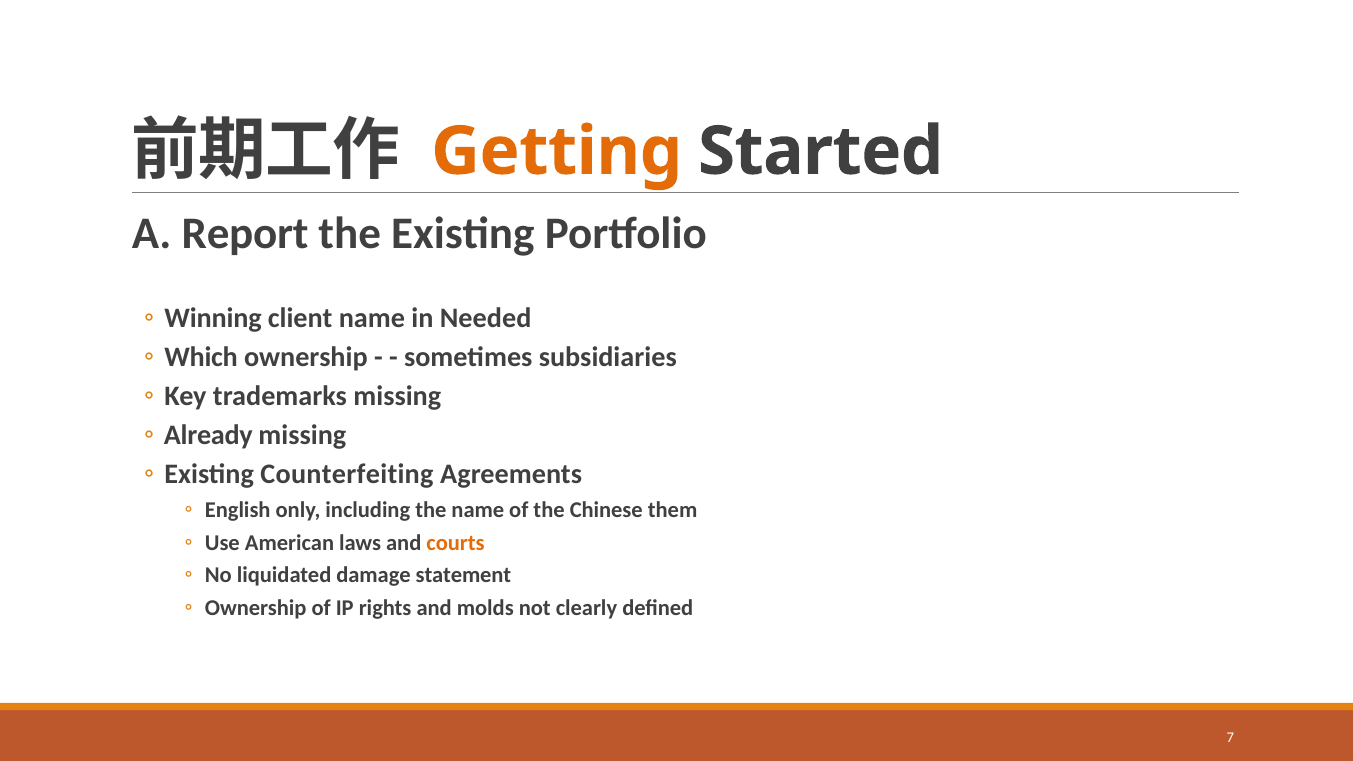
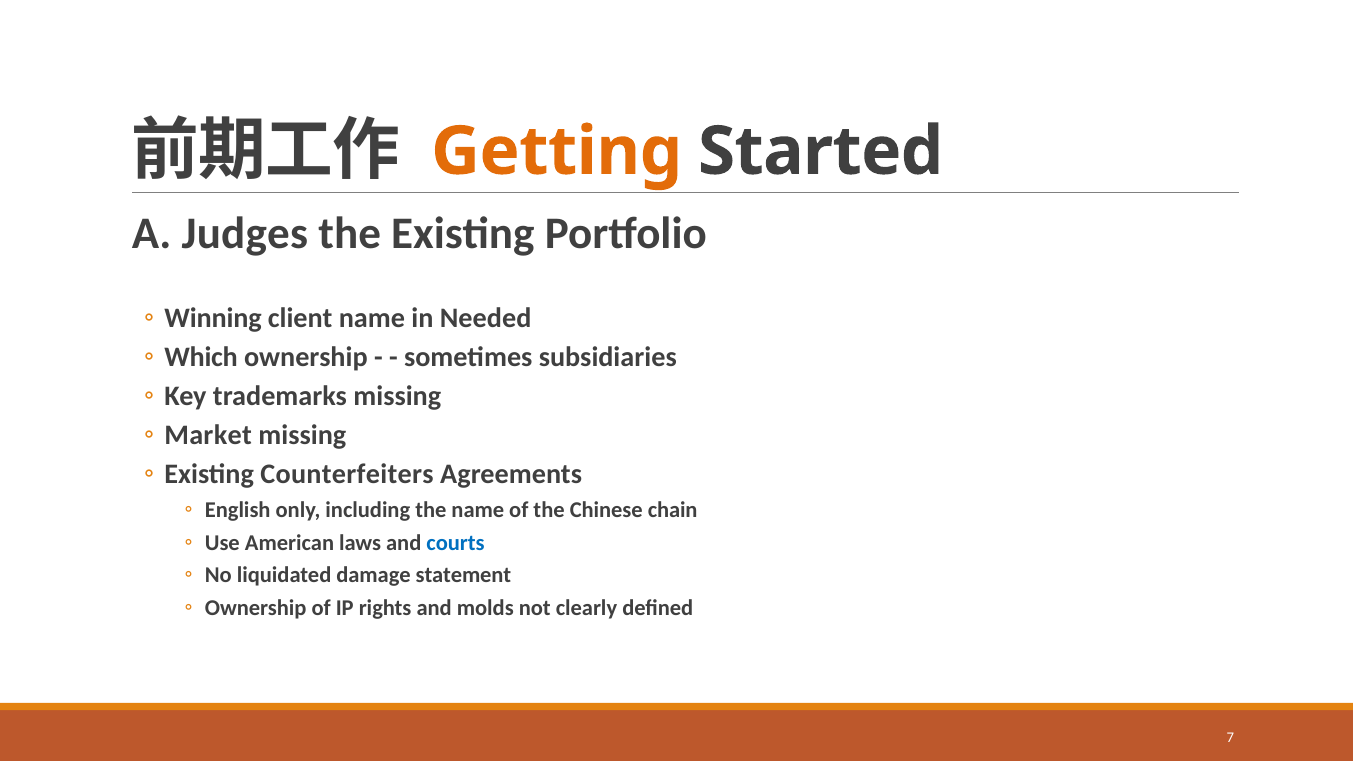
Report: Report -> Judges (245, 234)
Already: Already -> Market (208, 435)
Counterfeiting: Counterfeiting -> Counterfeiters (347, 474)
them: them -> chain (673, 510)
courts colour: orange -> blue (456, 543)
